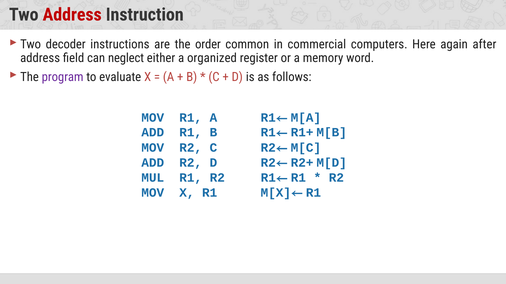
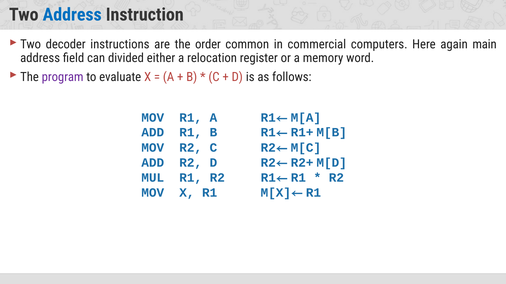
Address colour: red -> blue (72, 15)
after: after -> main (485, 44)
neglect: neglect -> divided (126, 58)
organized: organized -> relocation (212, 58)
